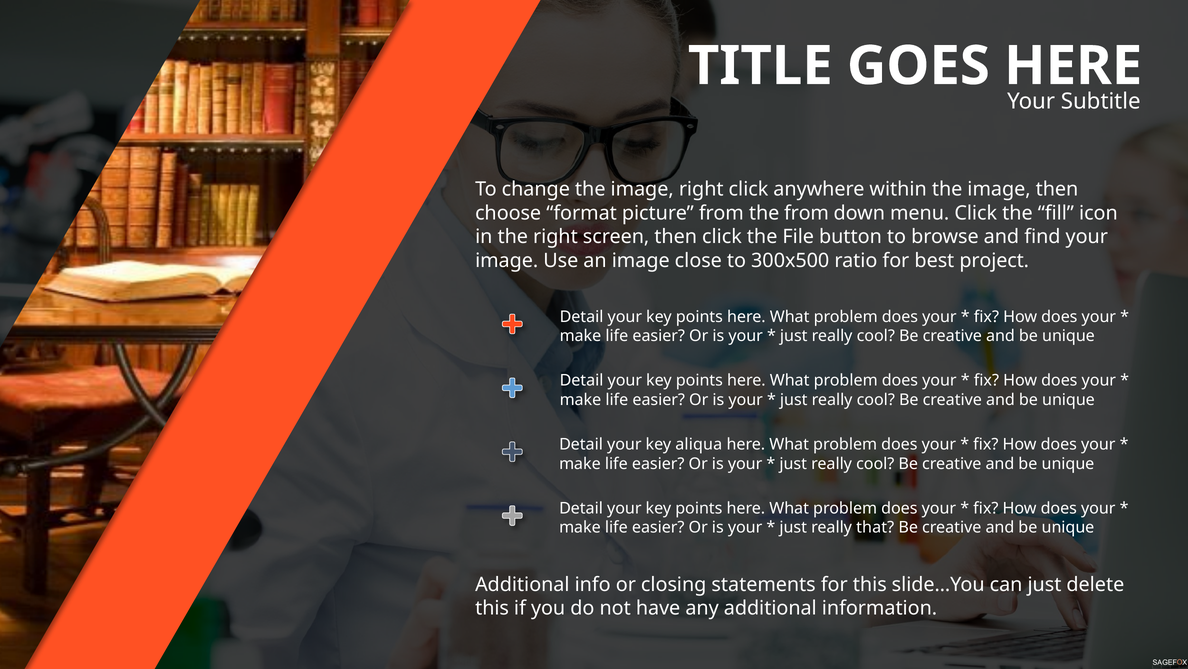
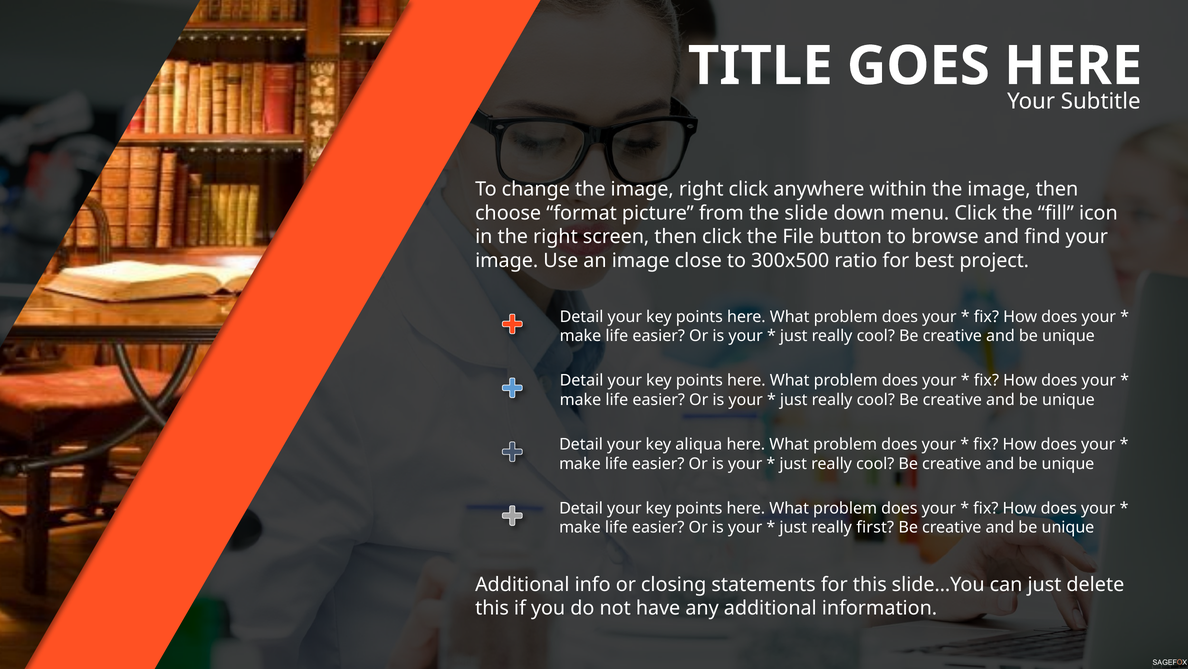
the from: from -> slide (806, 213)
that: that -> first (875, 527)
